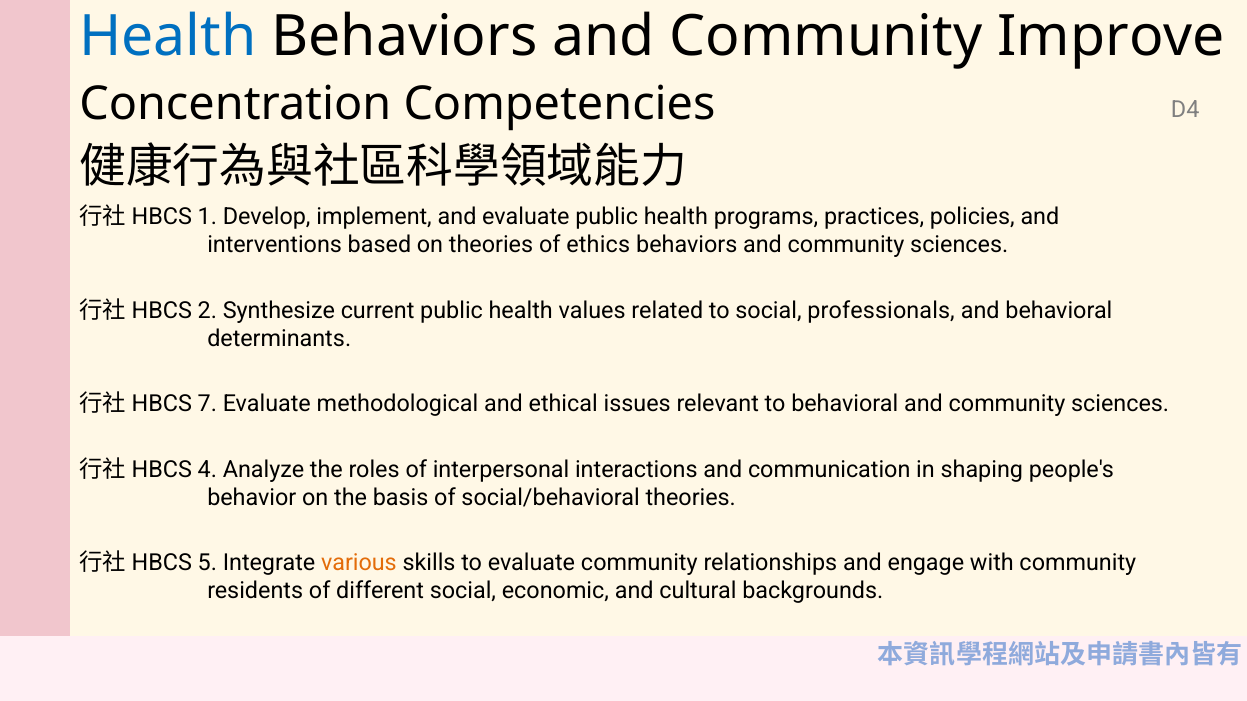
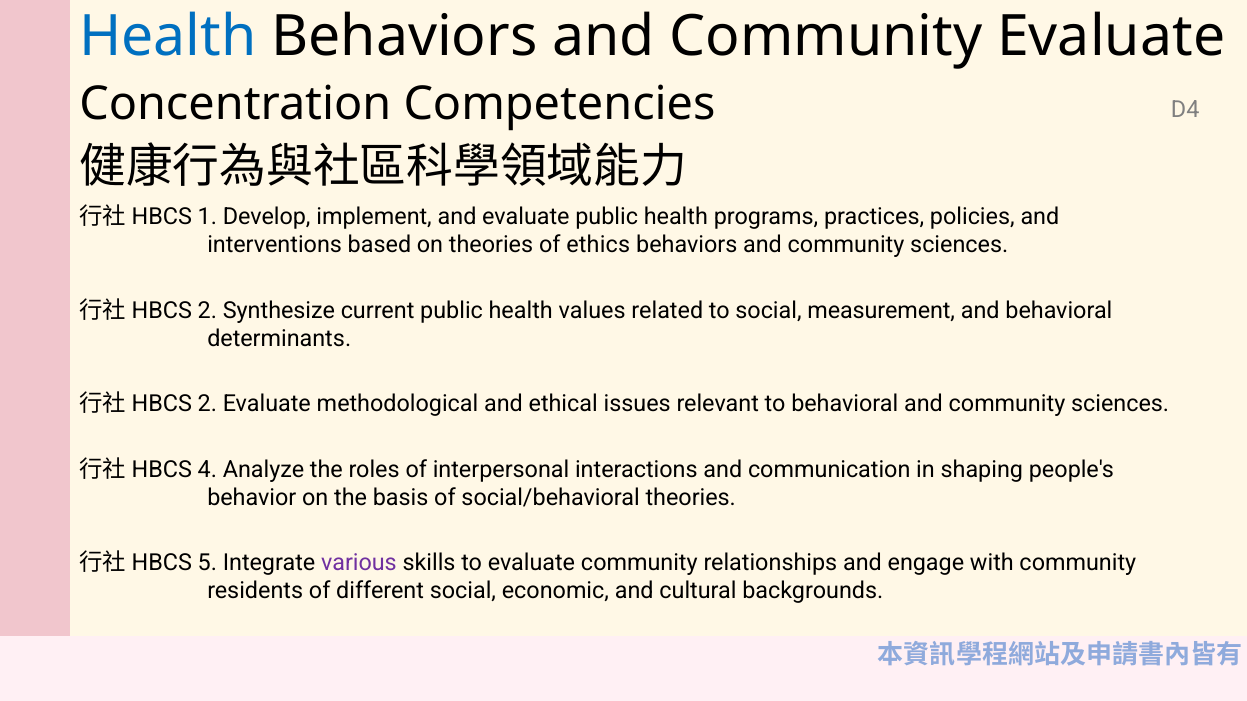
Community Improve: Improve -> Evaluate (1111, 37)
professionals: professionals -> measurement (881, 311)
7: 7 -> 2 (207, 404)
various colour: orange -> purple (359, 563)
